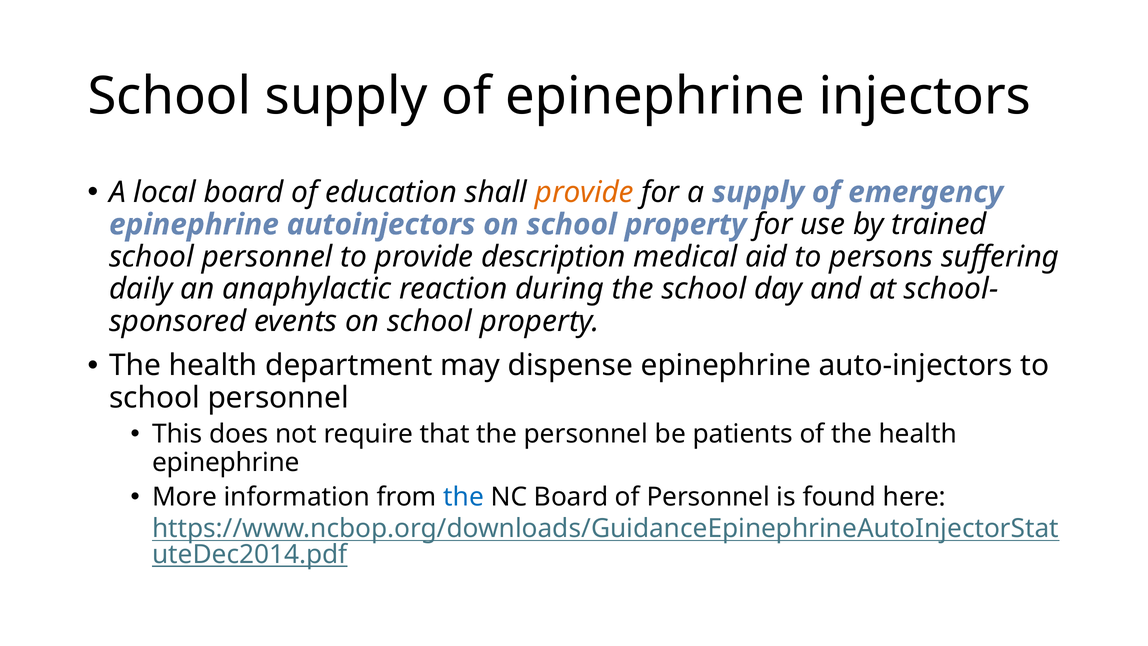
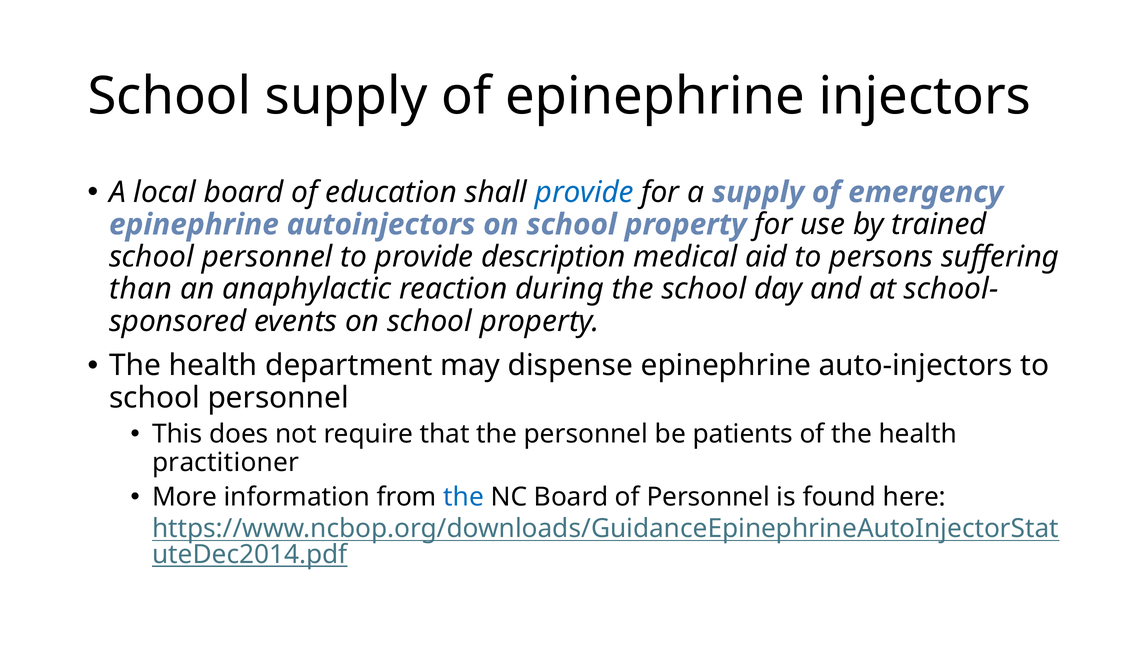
provide colour: orange -> blue (584, 192)
daily: daily -> than (141, 289)
epinephrine: epinephrine -> practitioner (226, 462)
